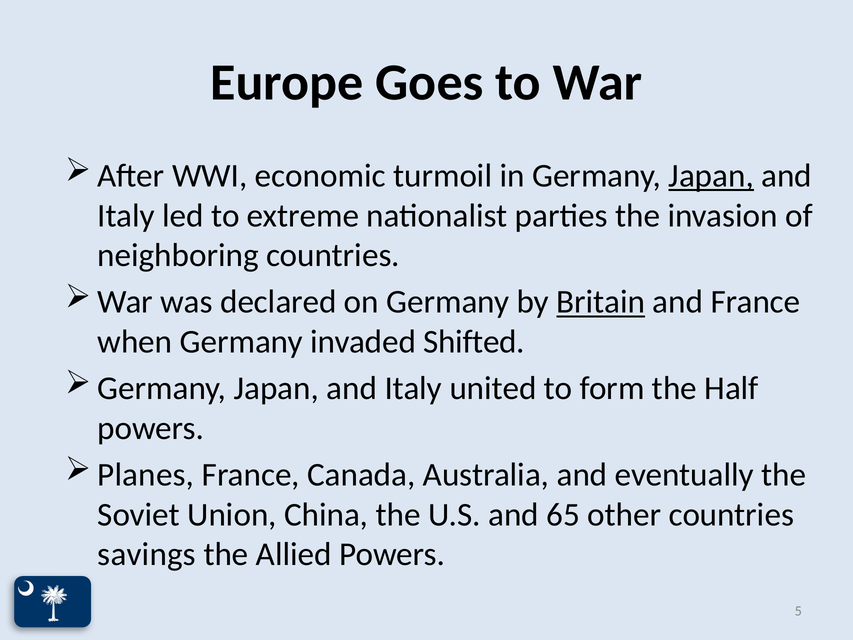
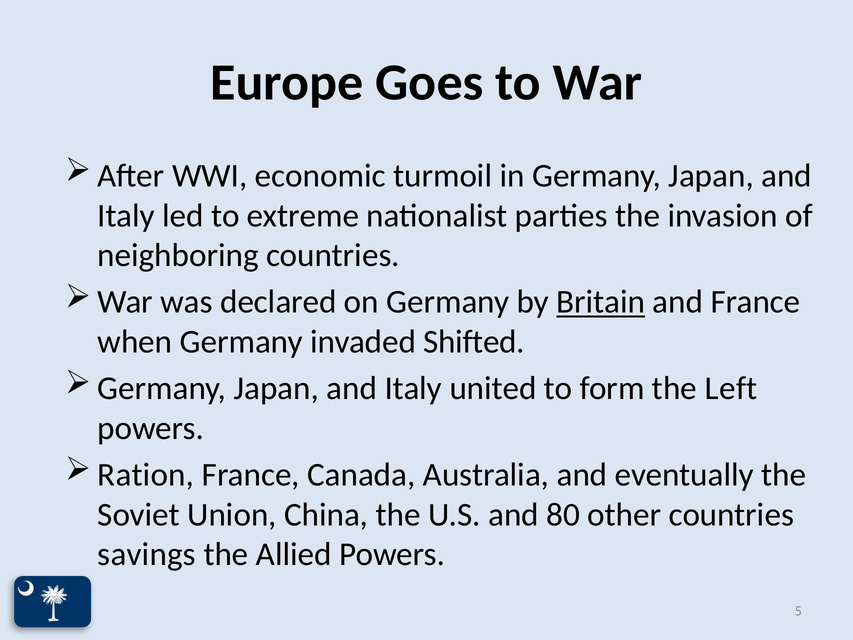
Japan underline: present -> none (711, 176)
Half: Half -> Left (731, 388)
Planes: Planes -> Ration (146, 475)
65: 65 -> 80 (563, 514)
